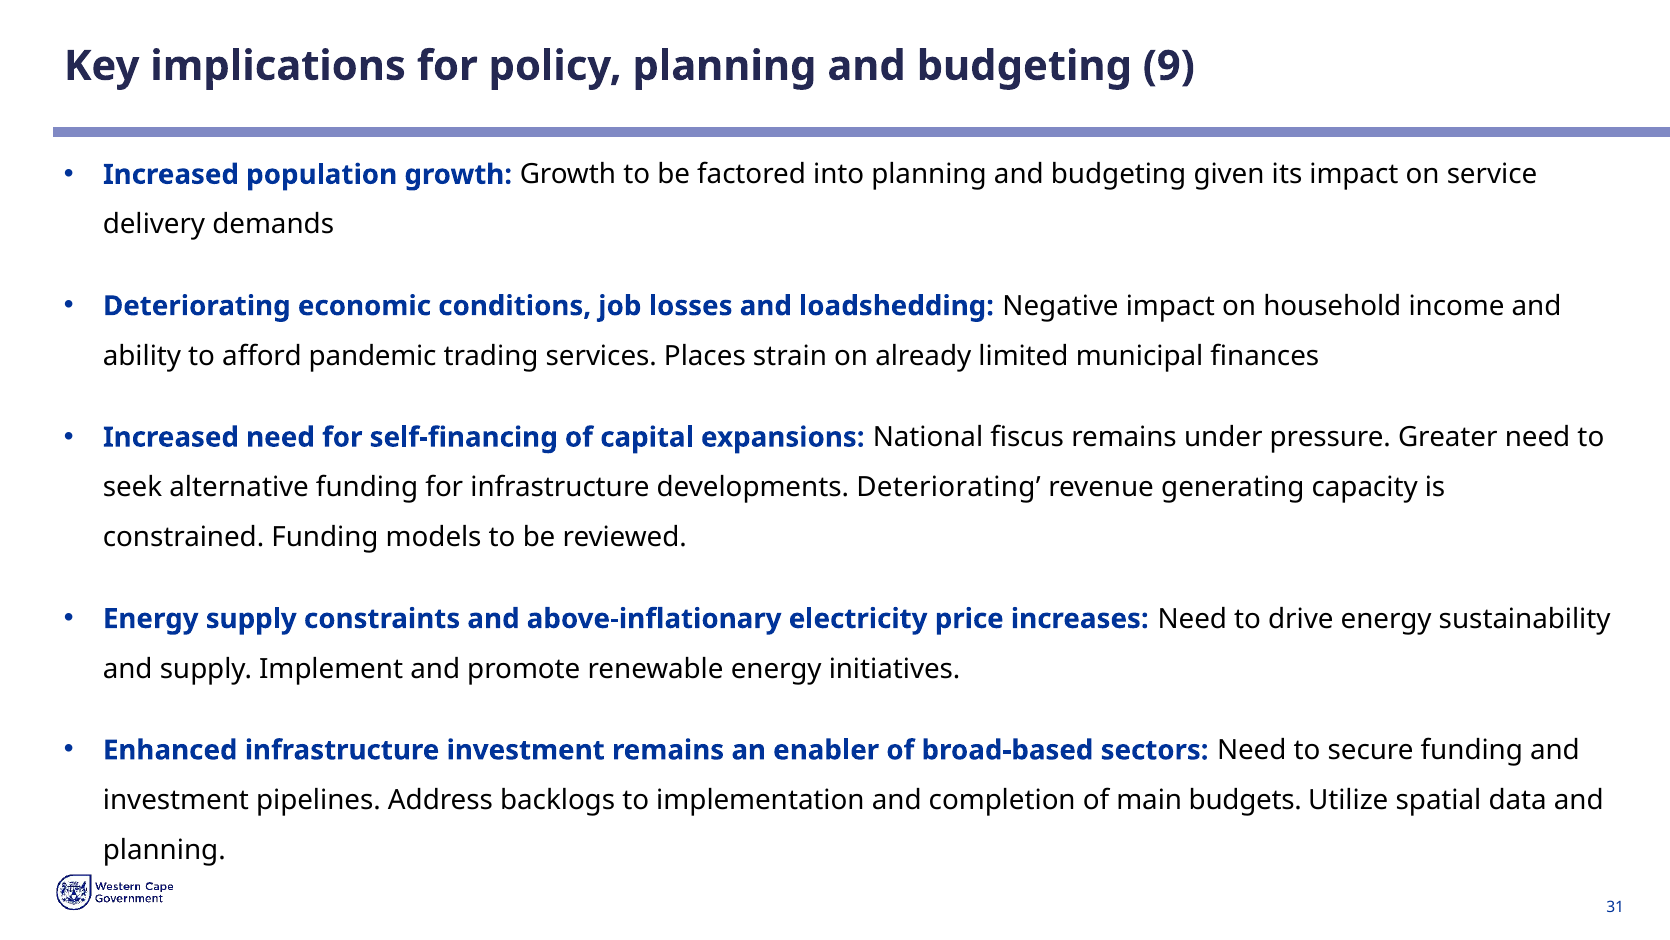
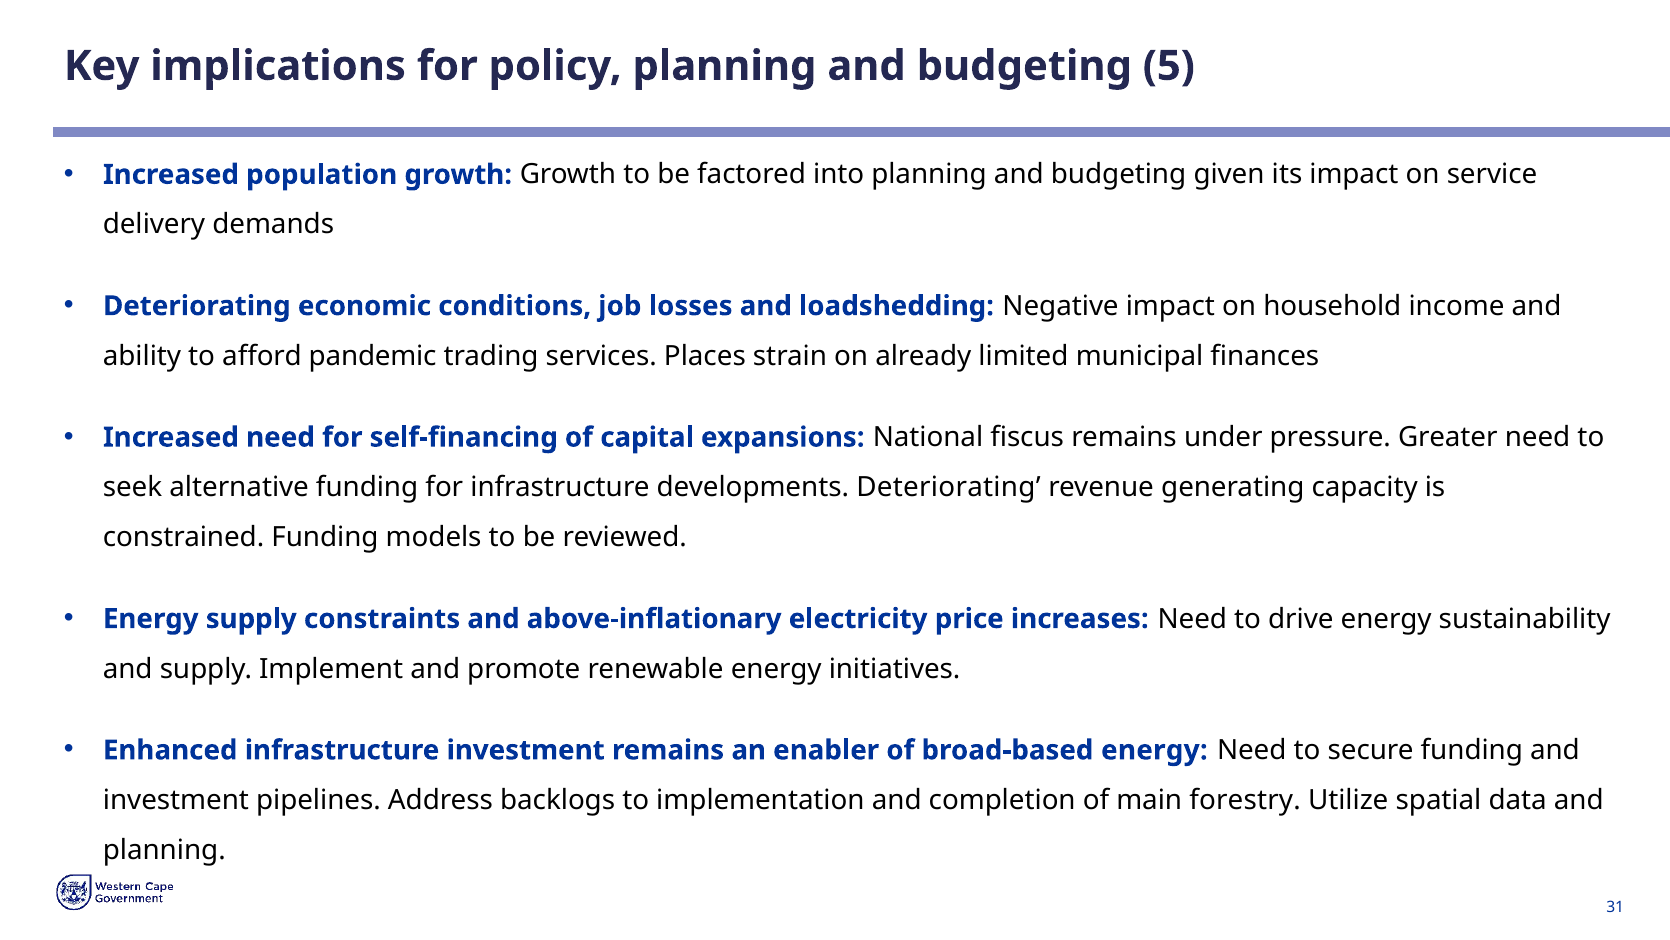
9: 9 -> 5 (1169, 66)
broad-based sectors: sectors -> energy (1154, 750)
budgets: budgets -> forestry (1245, 800)
